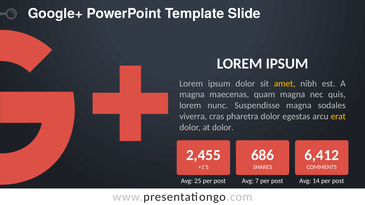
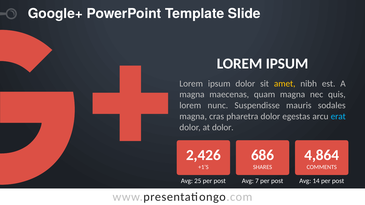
Suspendisse magna: magna -> mauris (299, 106)
viverra: viverra -> magna (193, 117)
erat colour: yellow -> light blue (338, 117)
2,455: 2,455 -> 2,426 (203, 155)
6,412: 6,412 -> 4,864 (322, 155)
